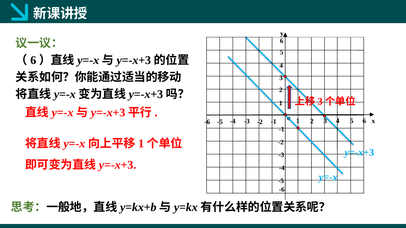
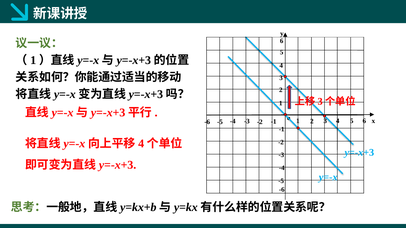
6: 6 -> 1 (33, 60)
1: 1 -> 4 (141, 144)
